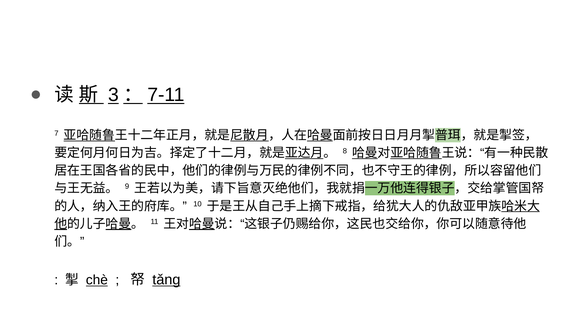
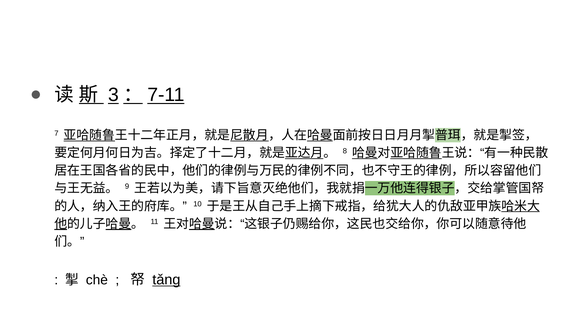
chè underline: present -> none (97, 280)
